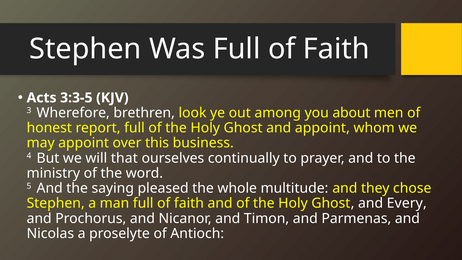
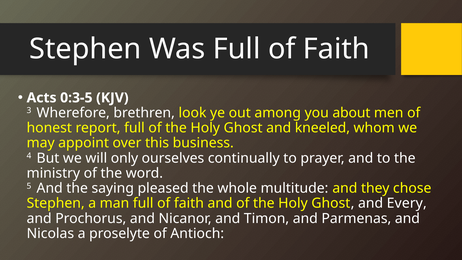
3:3-5: 3:3-5 -> 0:3-5 (76, 98)
and appoint: appoint -> kneeled (322, 128)
that: that -> only (124, 158)
